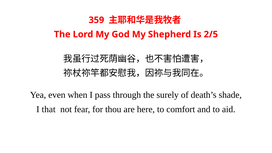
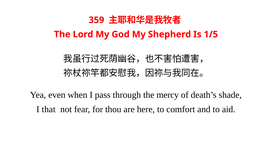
2/5: 2/5 -> 1/5 (211, 34)
surely: surely -> mercy (168, 95)
